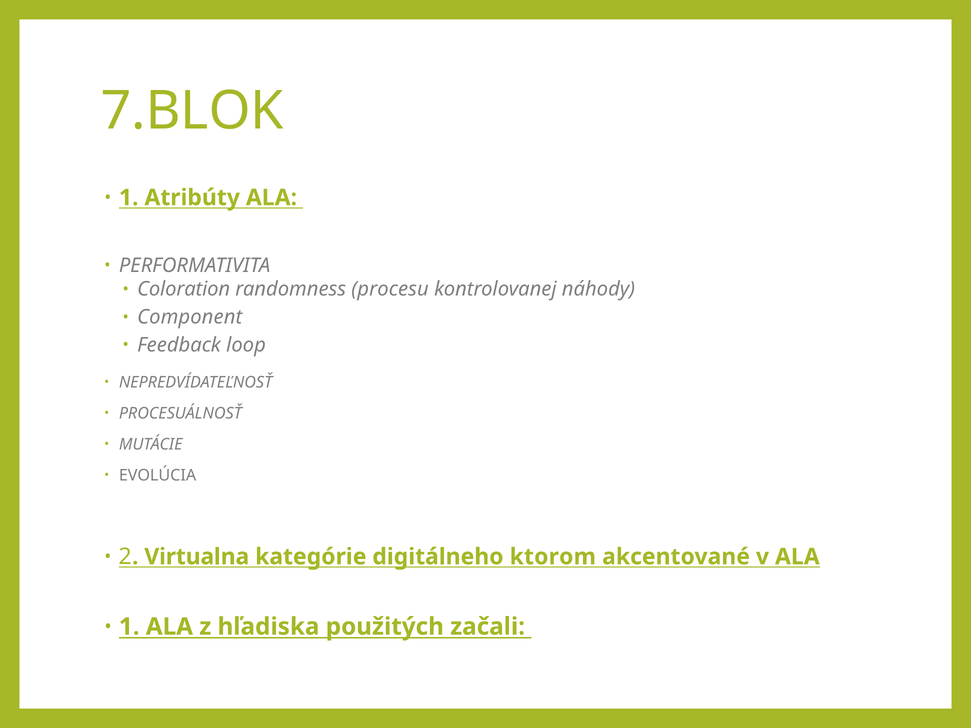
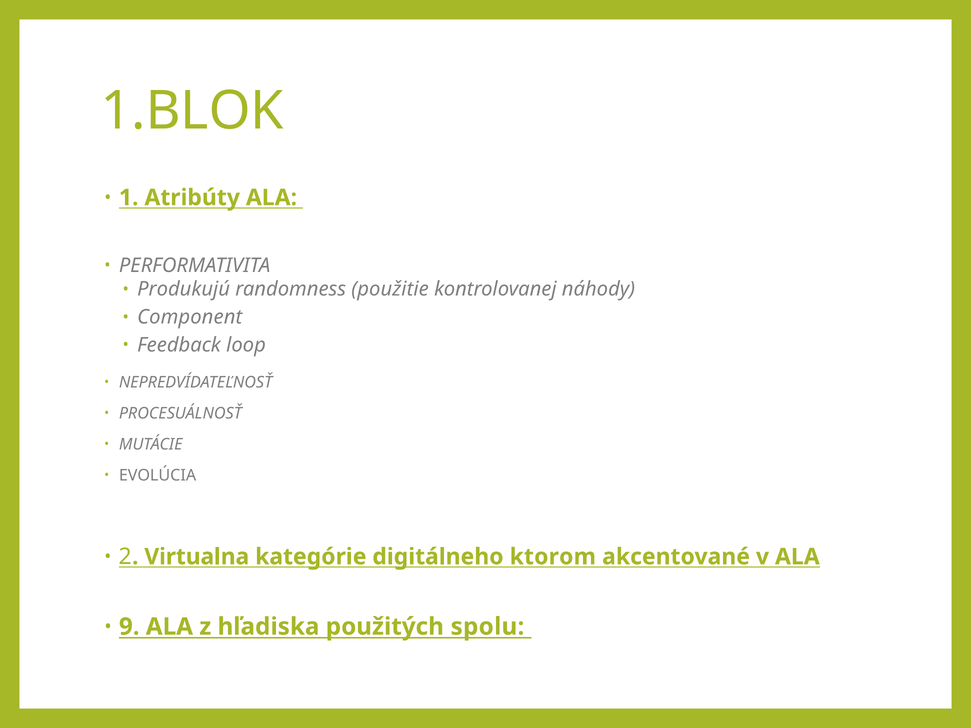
7.BLOK: 7.BLOK -> 1.BLOK (192, 111)
Coloration: Coloration -> Produkujú (184, 289)
procesu: procesu -> použitie (390, 289)
1: 1 -> 9 (129, 627)
začali: začali -> spolu (487, 627)
